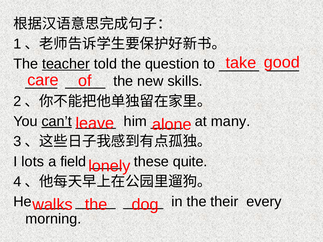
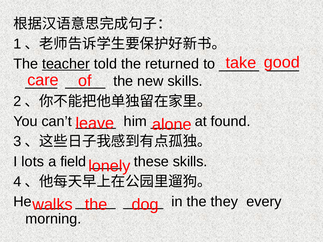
question: question -> returned (172, 64)
can’t underline: present -> none (57, 121)
many: many -> found (231, 121)
these quite: quite -> skills (190, 162)
their: their -> they (224, 202)
